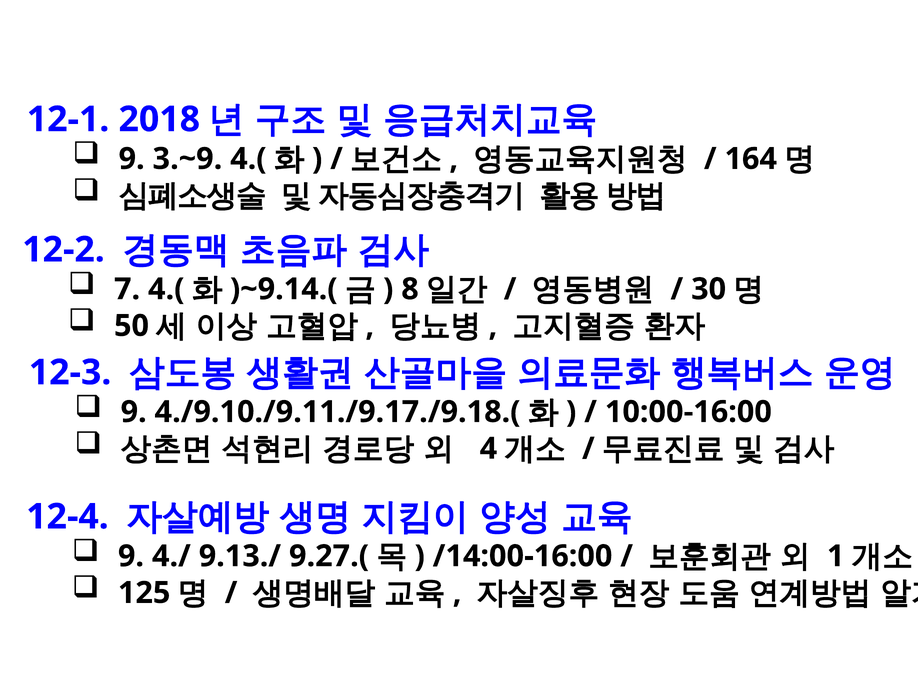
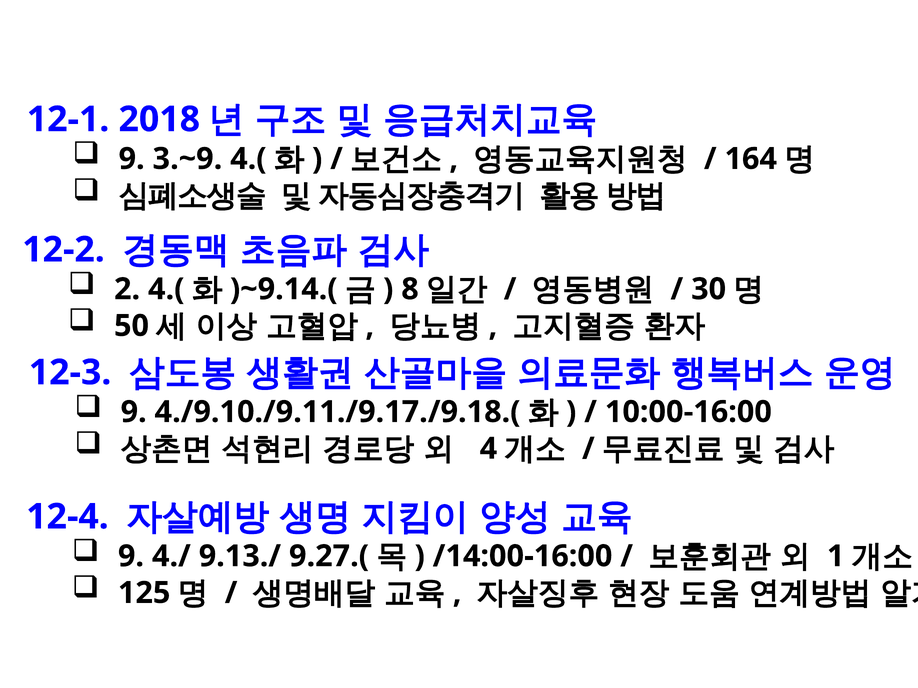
7: 7 -> 2 (127, 289)
